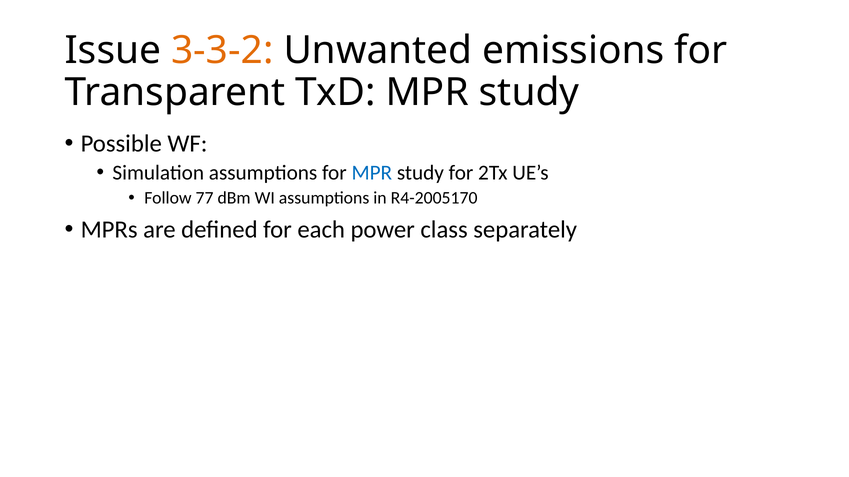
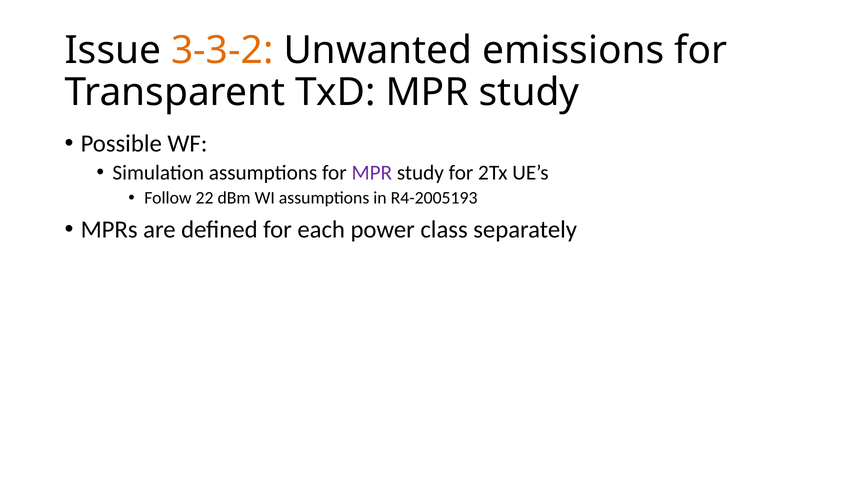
MPR colour: blue -> purple (372, 173)
77: 77 -> 22 (205, 198)
R4-2005170: R4-2005170 -> R4-2005193 (434, 198)
